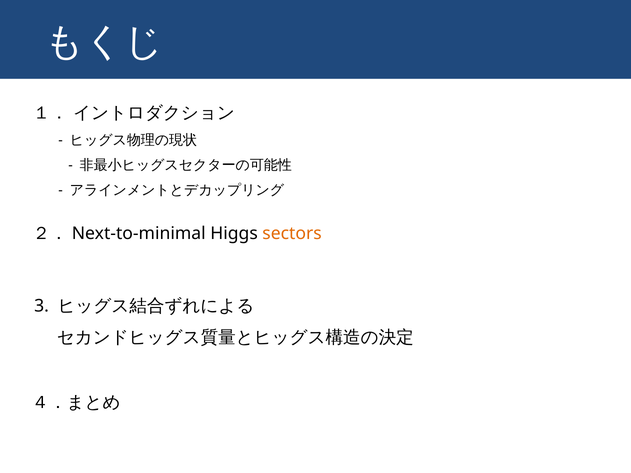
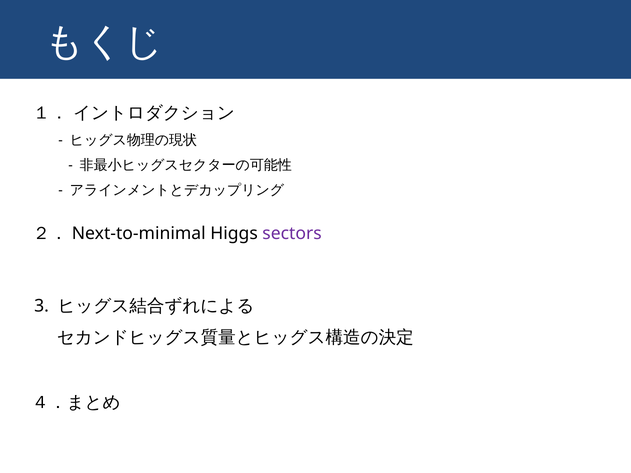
sectors colour: orange -> purple (292, 234)
